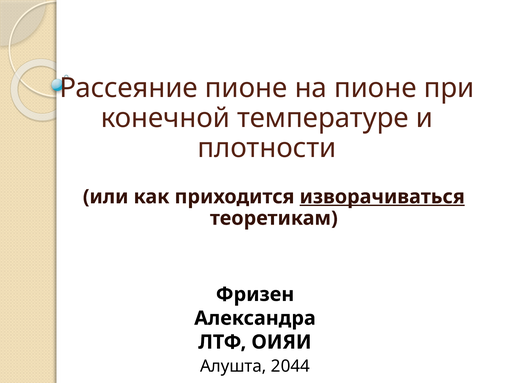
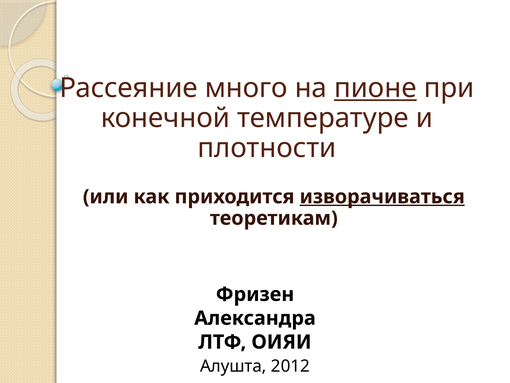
Рассеяние пионе: пионе -> много (246, 88)
пионе underline: none -> present (375, 88)
2044: 2044 -> 2012 (290, 366)
